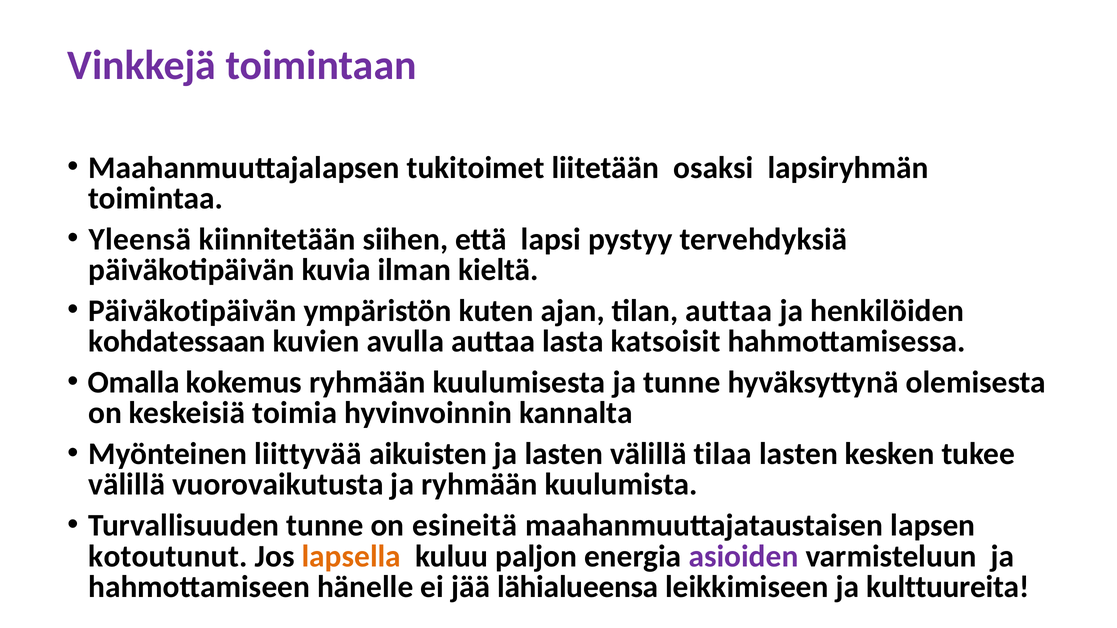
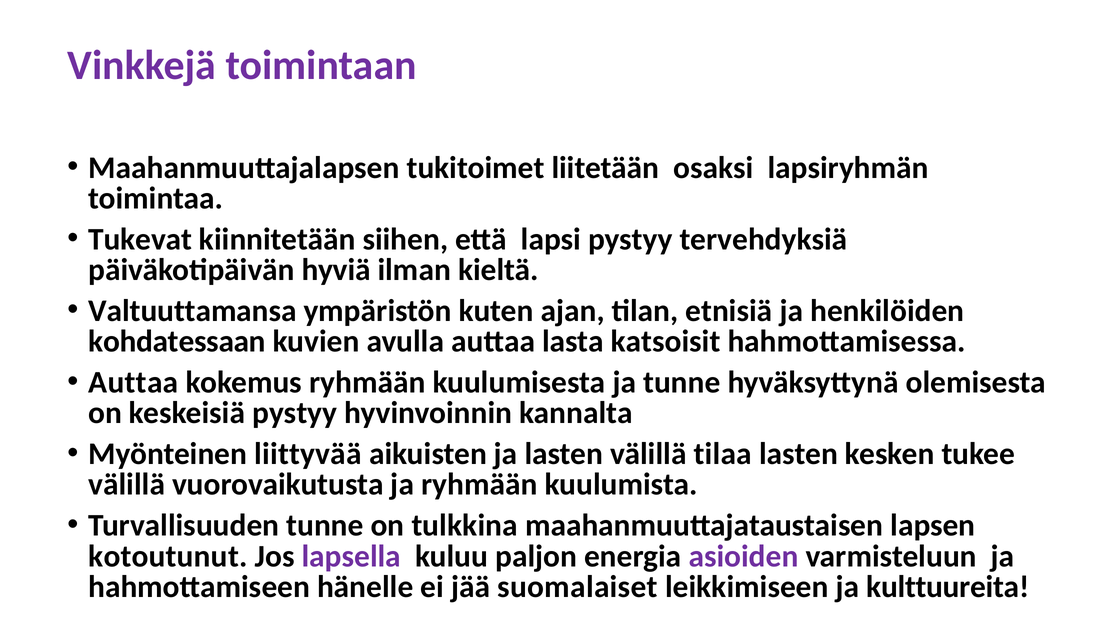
Yleensä: Yleensä -> Tukevat (140, 239)
kuvia: kuvia -> hyviä (336, 270)
Päiväkotipäivän: Päiväkotipäivän -> Valtuuttamansa (192, 311)
tilan auttaa: auttaa -> etnisiä (729, 311)
Omalla: Omalla -> Auttaa (133, 383)
keskeisiä toimia: toimia -> pystyy (295, 413)
esineitä: esineitä -> tulkkina (465, 526)
lapsella colour: orange -> purple (351, 556)
lähialueensa: lähialueensa -> suomalaiset (578, 587)
